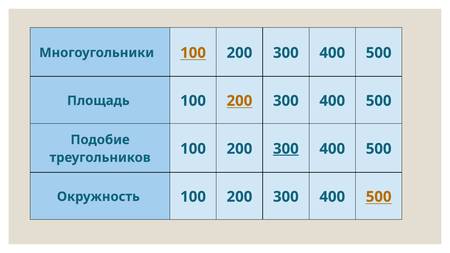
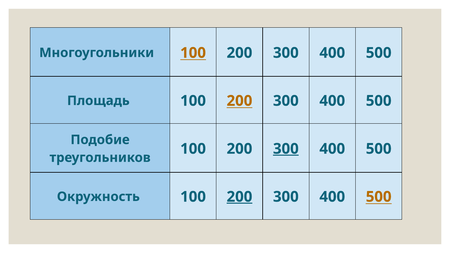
200 underline: none -> present (239, 197)
